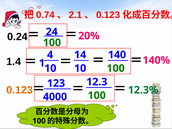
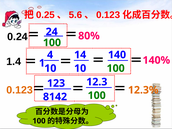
0.74: 0.74 -> 0.25 (45, 15)
2.1: 2.1 -> 5.6 (75, 15)
20%: 20% -> 80% (89, 36)
12.3% colour: green -> orange (143, 90)
4000: 4000 -> 8142 (55, 97)
